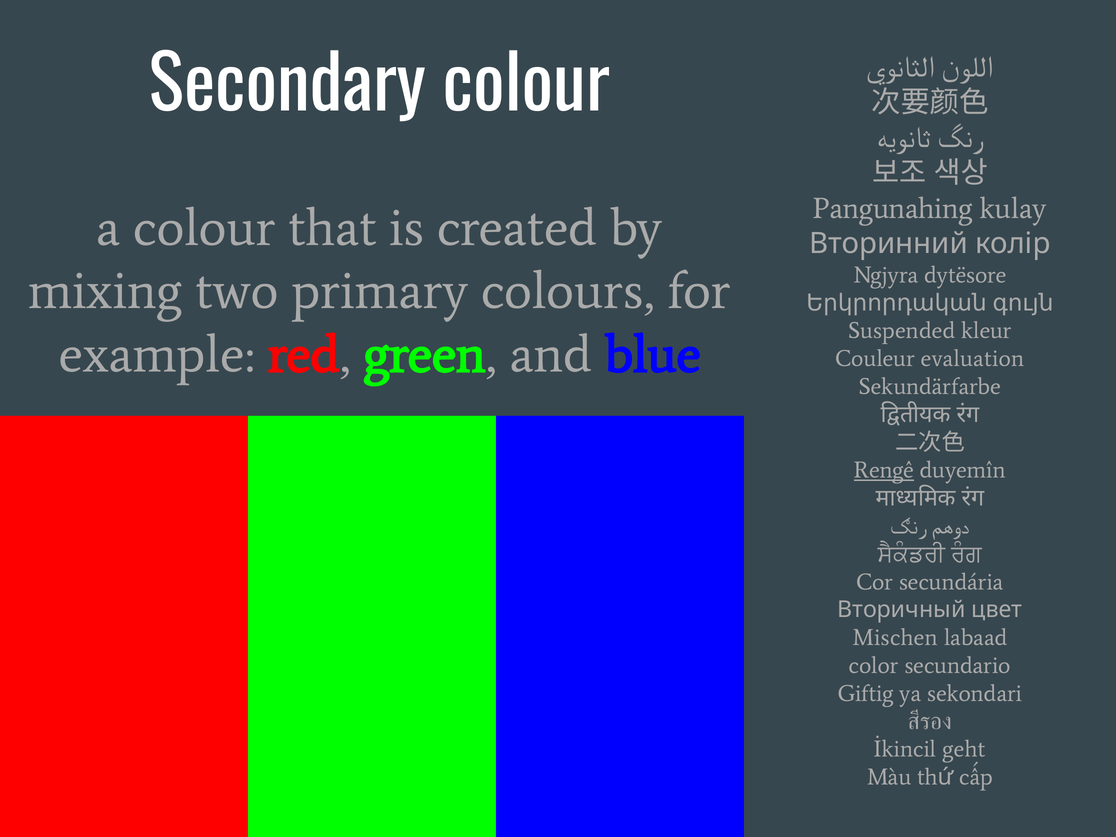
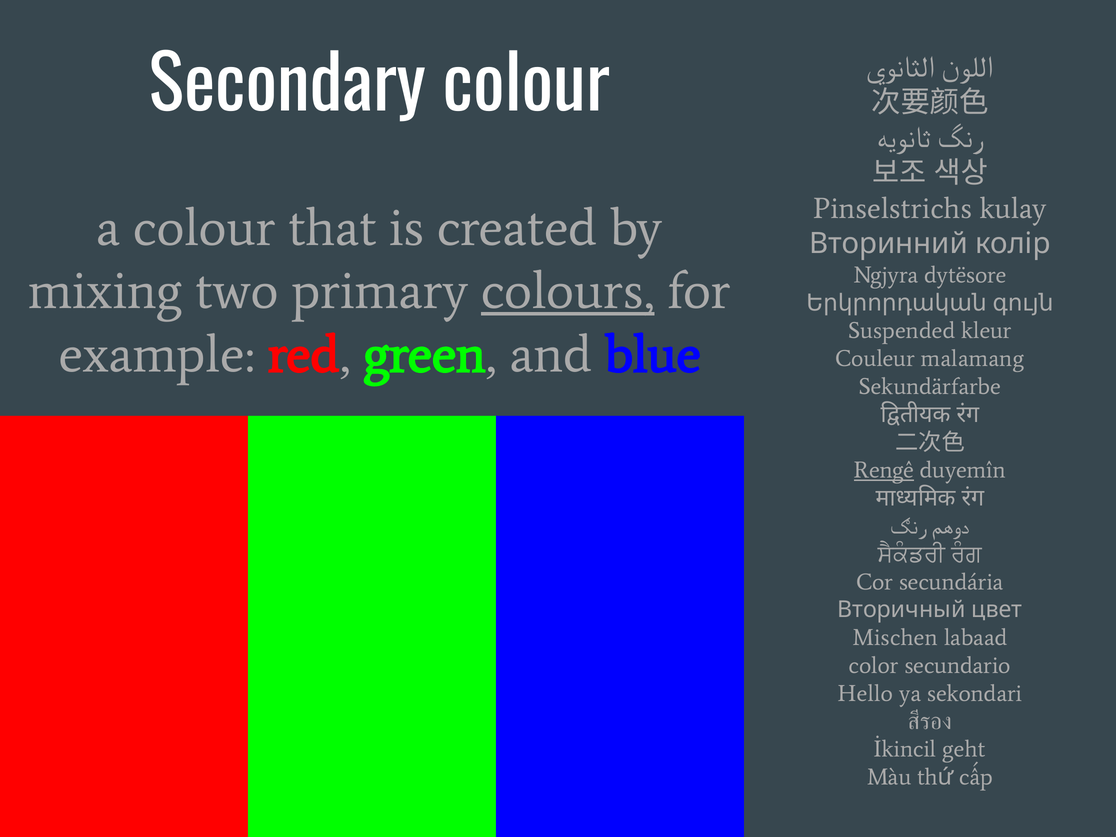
Pangunahing: Pangunahing -> Pinselstrichs (893, 208)
colours underline: none -> present (568, 291)
evaluation: evaluation -> malamang (972, 359)
Giftig: Giftig -> Hello (866, 693)
